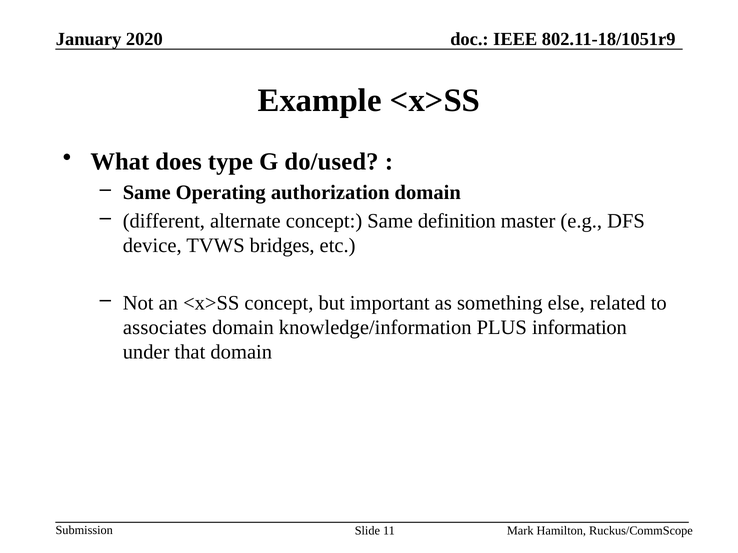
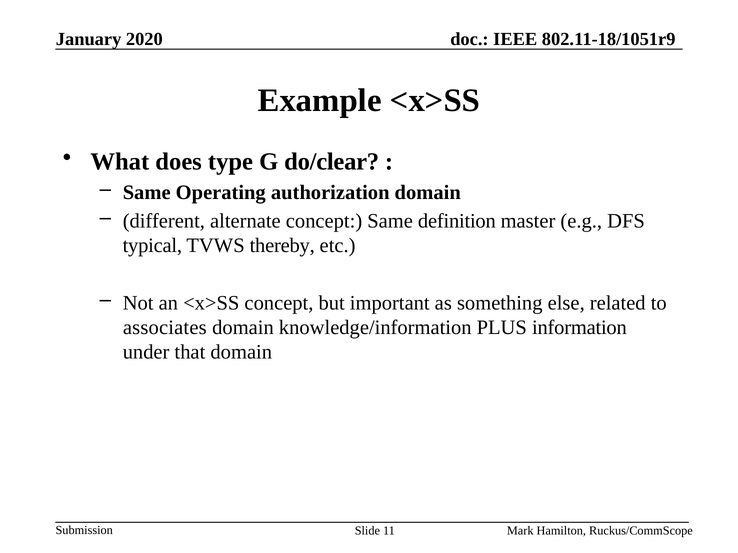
do/used: do/used -> do/clear (332, 162)
device: device -> typical (152, 246)
bridges: bridges -> thereby (282, 246)
